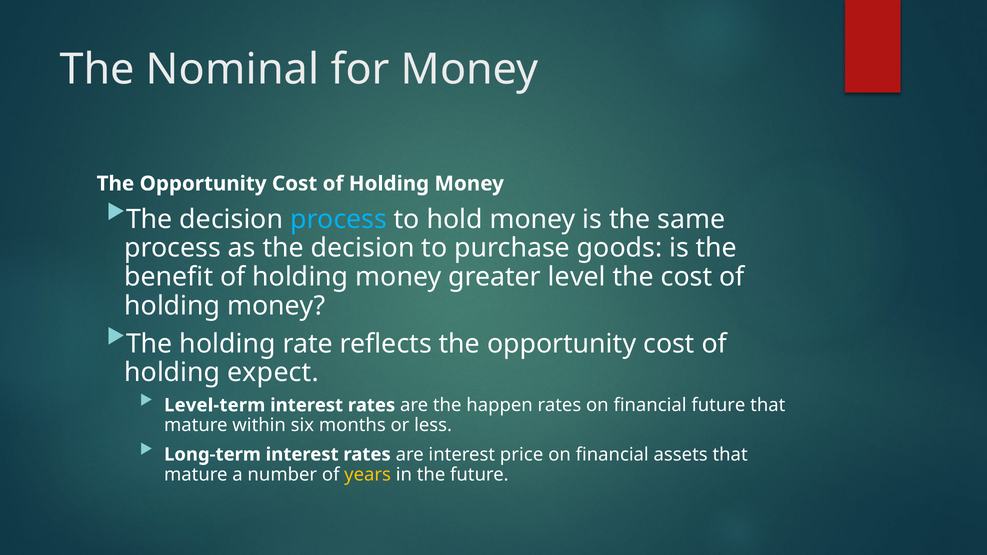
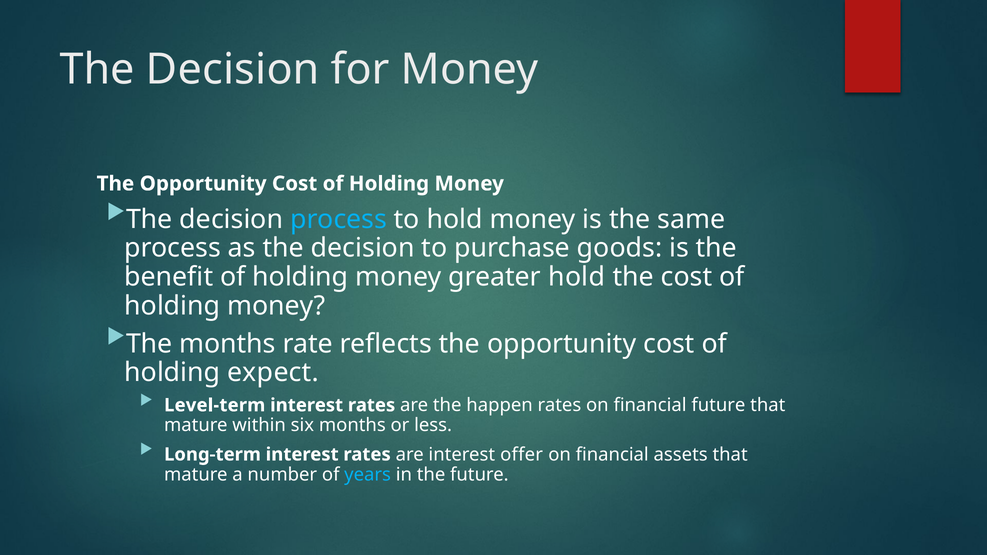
Nominal: Nominal -> Decision (233, 69)
greater level: level -> hold (577, 277)
The holding: holding -> months (228, 344)
price: price -> offer (522, 455)
years colour: yellow -> light blue (368, 475)
